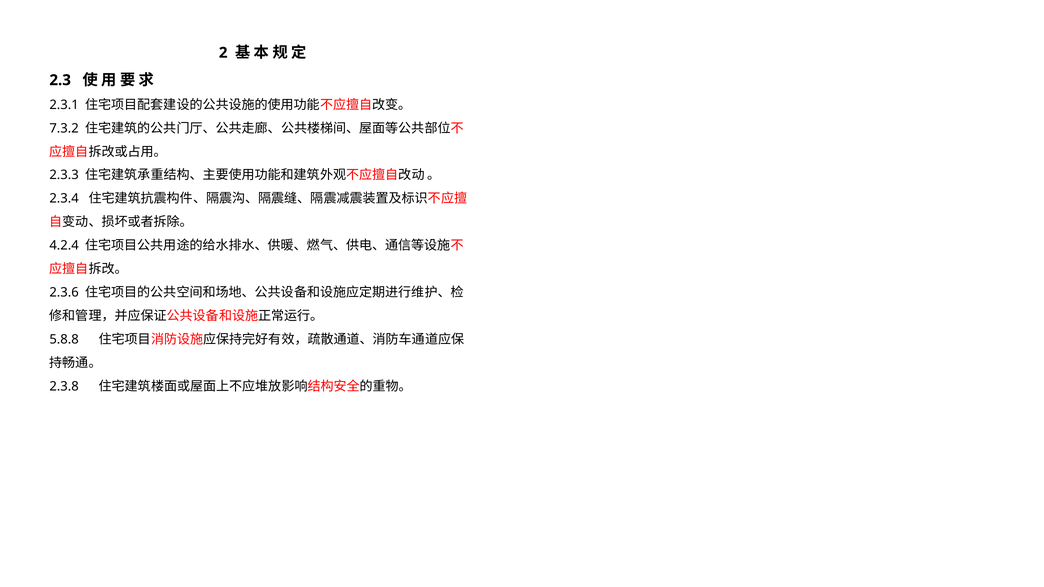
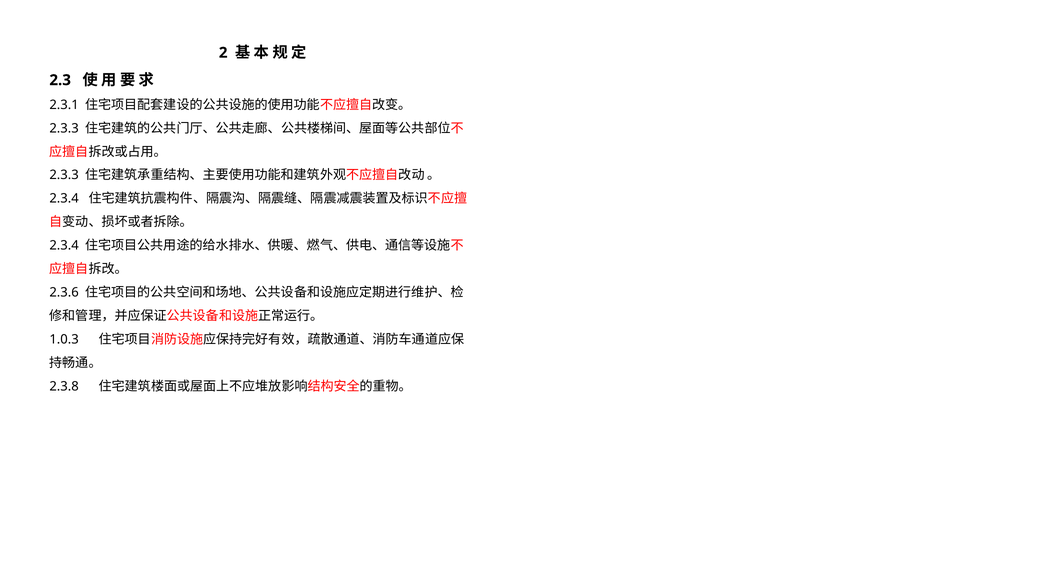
7.3.2: 7.3.2 -> 2.3.3 (64, 128)
4.2.4: 4.2.4 -> 2.3.4 (64, 246)
5.8.8: 5.8.8 -> 1.0.3 (64, 340)
